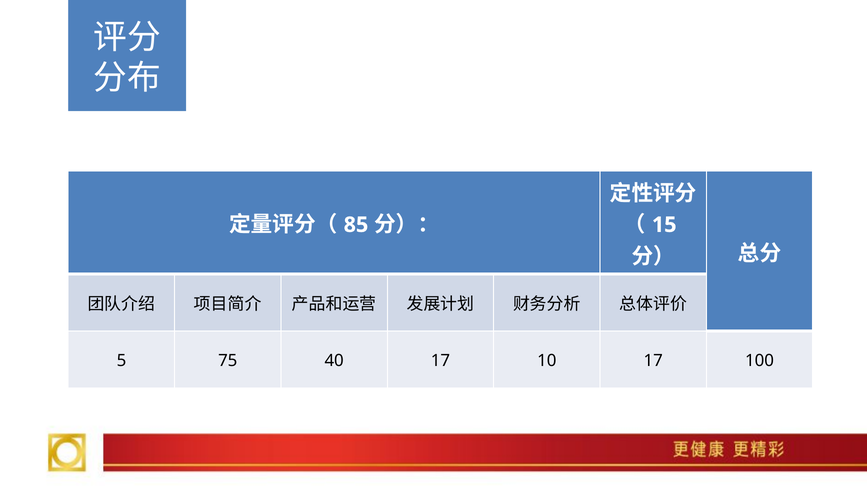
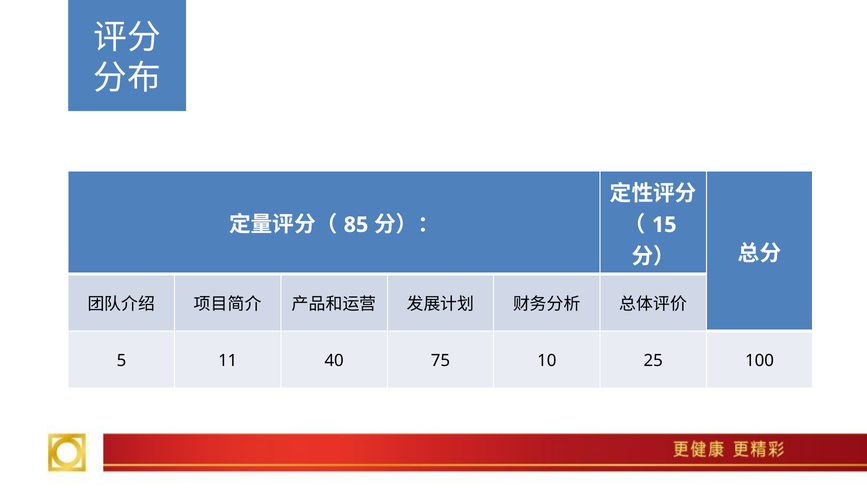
75: 75 -> 11 (228, 360)
40 17: 17 -> 75 (440, 360)
10 17: 17 -> 25 (653, 360)
